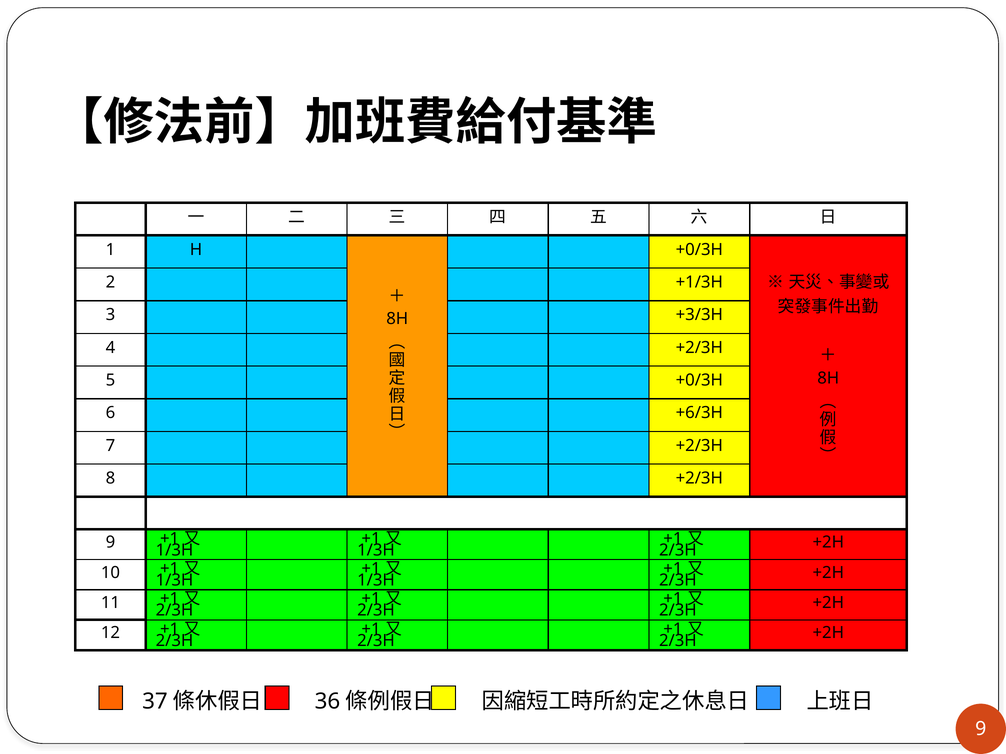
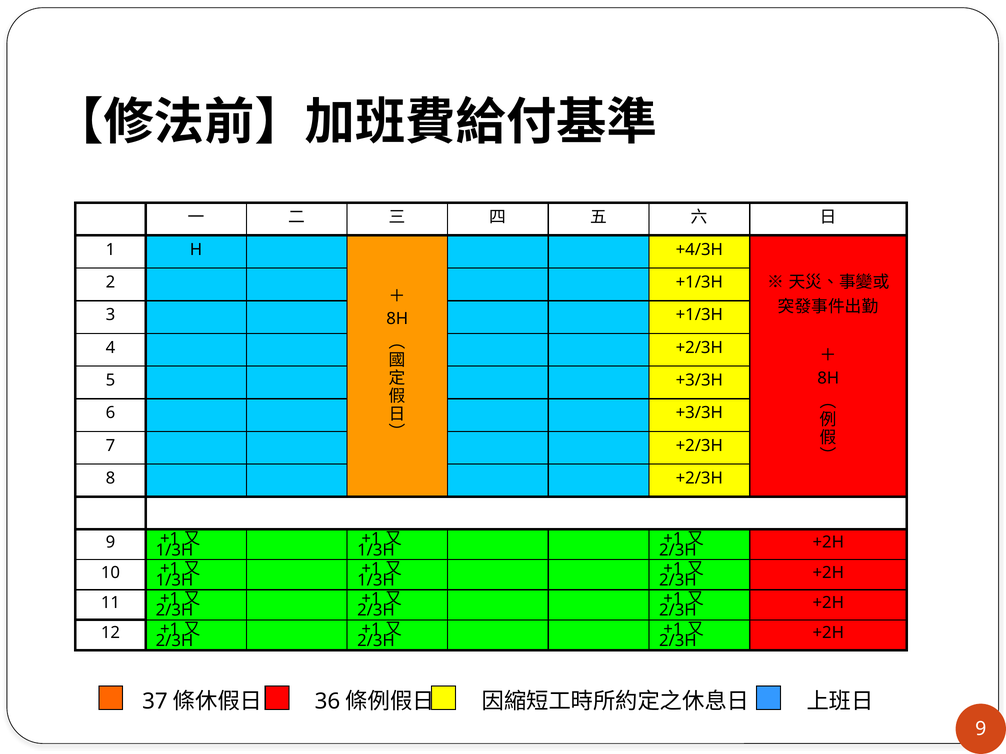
+0/3H: +0/3H -> +4/3H (699, 250)
3 +3/3H: +3/3H -> +1/3H (699, 315)
5 +0/3H: +0/3H -> +3/3H (699, 381)
6 +6/3H: +6/3H -> +3/3H (699, 413)
